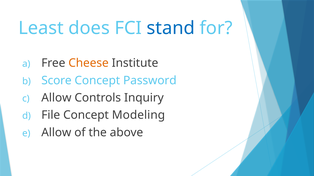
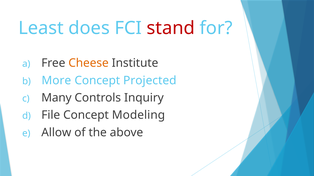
stand colour: blue -> red (171, 28)
Score: Score -> More (56, 81)
Password: Password -> Projected (150, 81)
Allow: Allow -> Many (56, 98)
